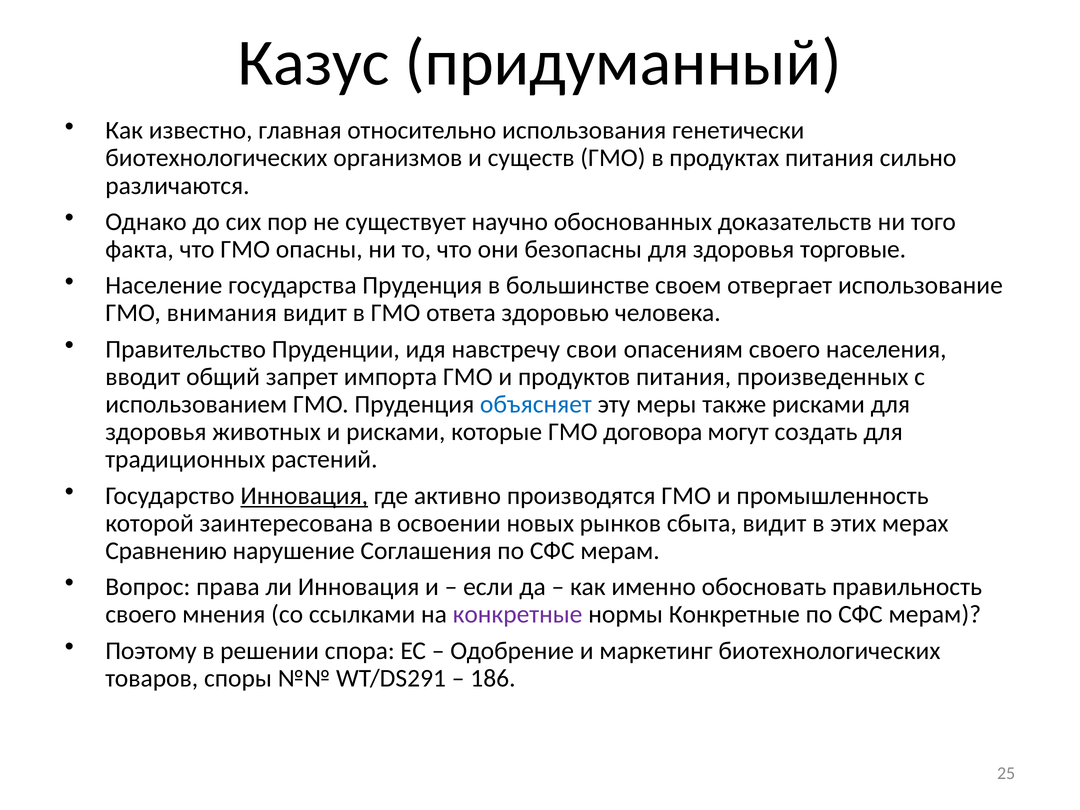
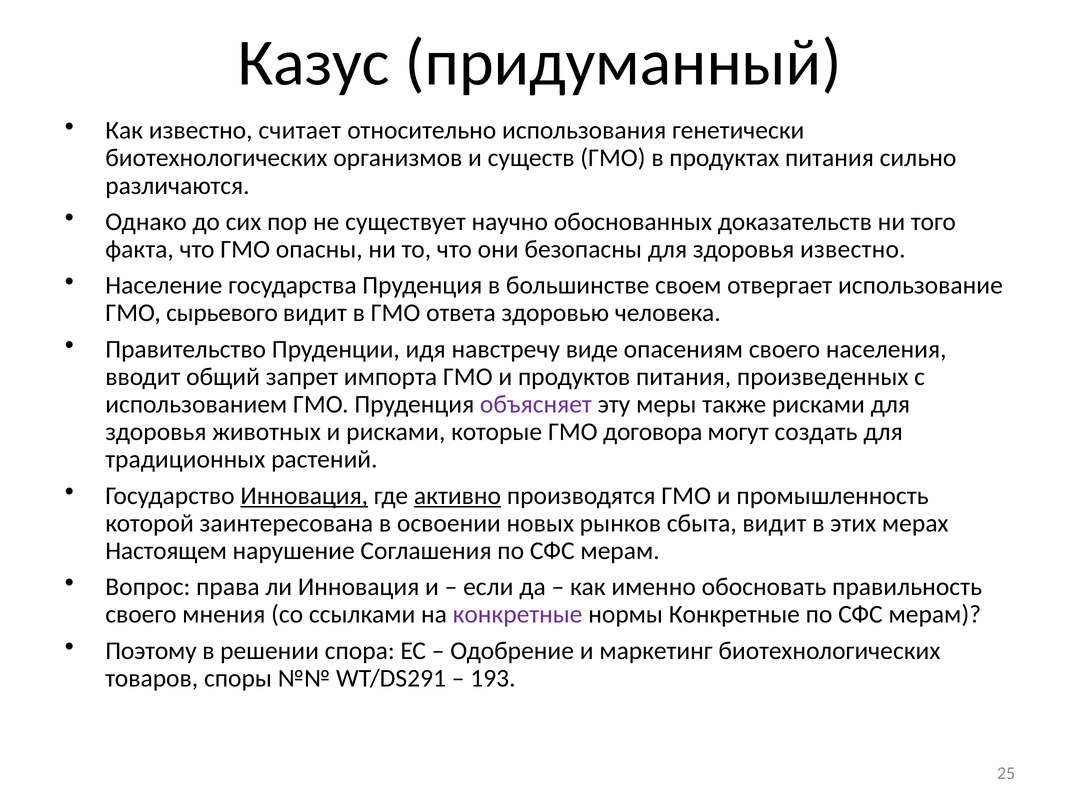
главная: главная -> считает (300, 130)
здоровья торговые: торговые -> известно (853, 249)
внимания: внимания -> сырьевого (222, 313)
свои: свои -> виде (592, 349)
объясняет colour: blue -> purple (536, 404)
активно underline: none -> present (458, 496)
Сравнению: Сравнению -> Настоящем (166, 551)
186: 186 -> 193 (493, 678)
